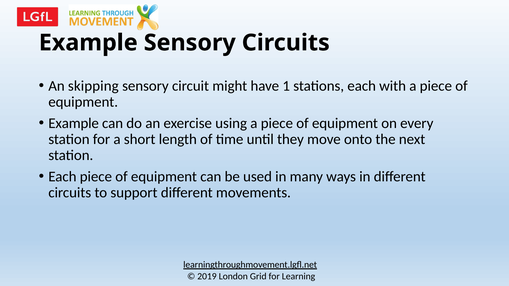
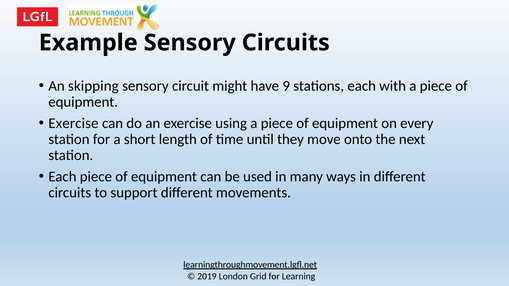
1: 1 -> 9 (286, 86)
Example: Example -> Exercise (73, 123)
